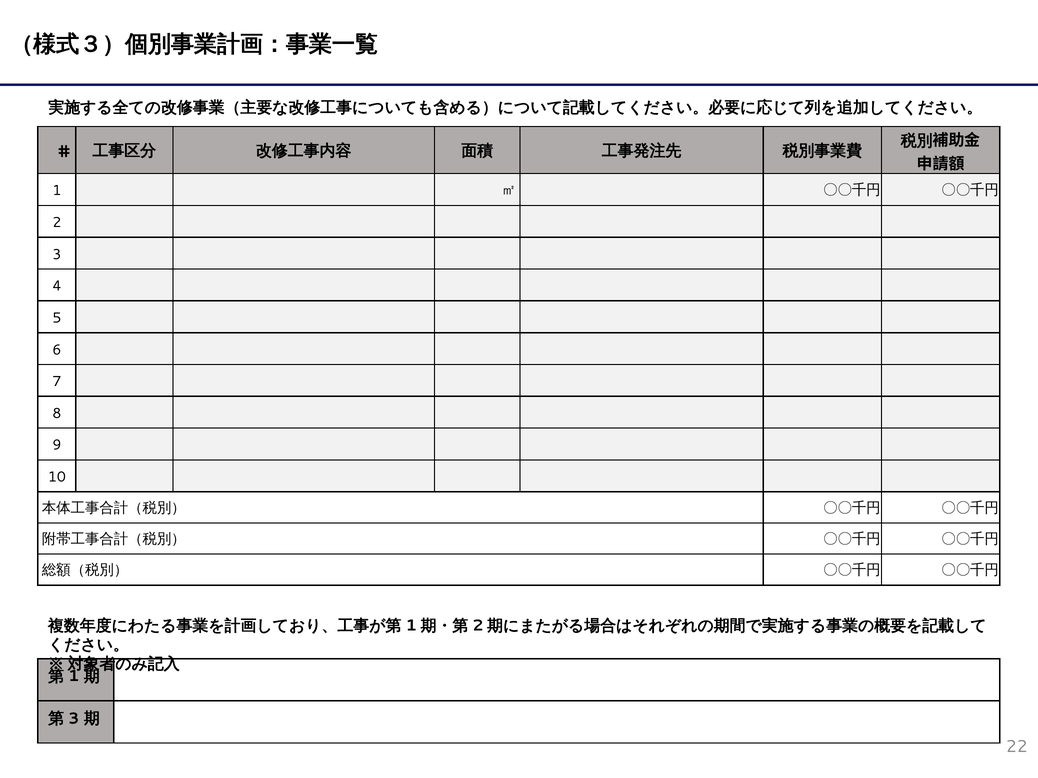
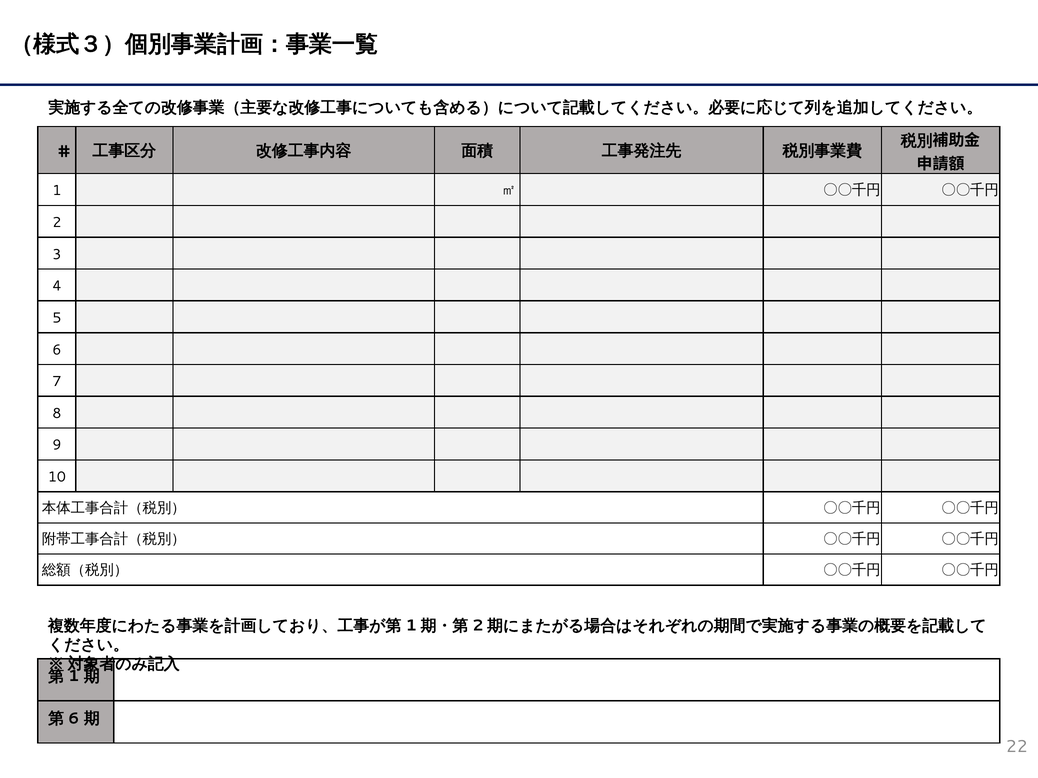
3: 3 -> 6 (74, 719)
